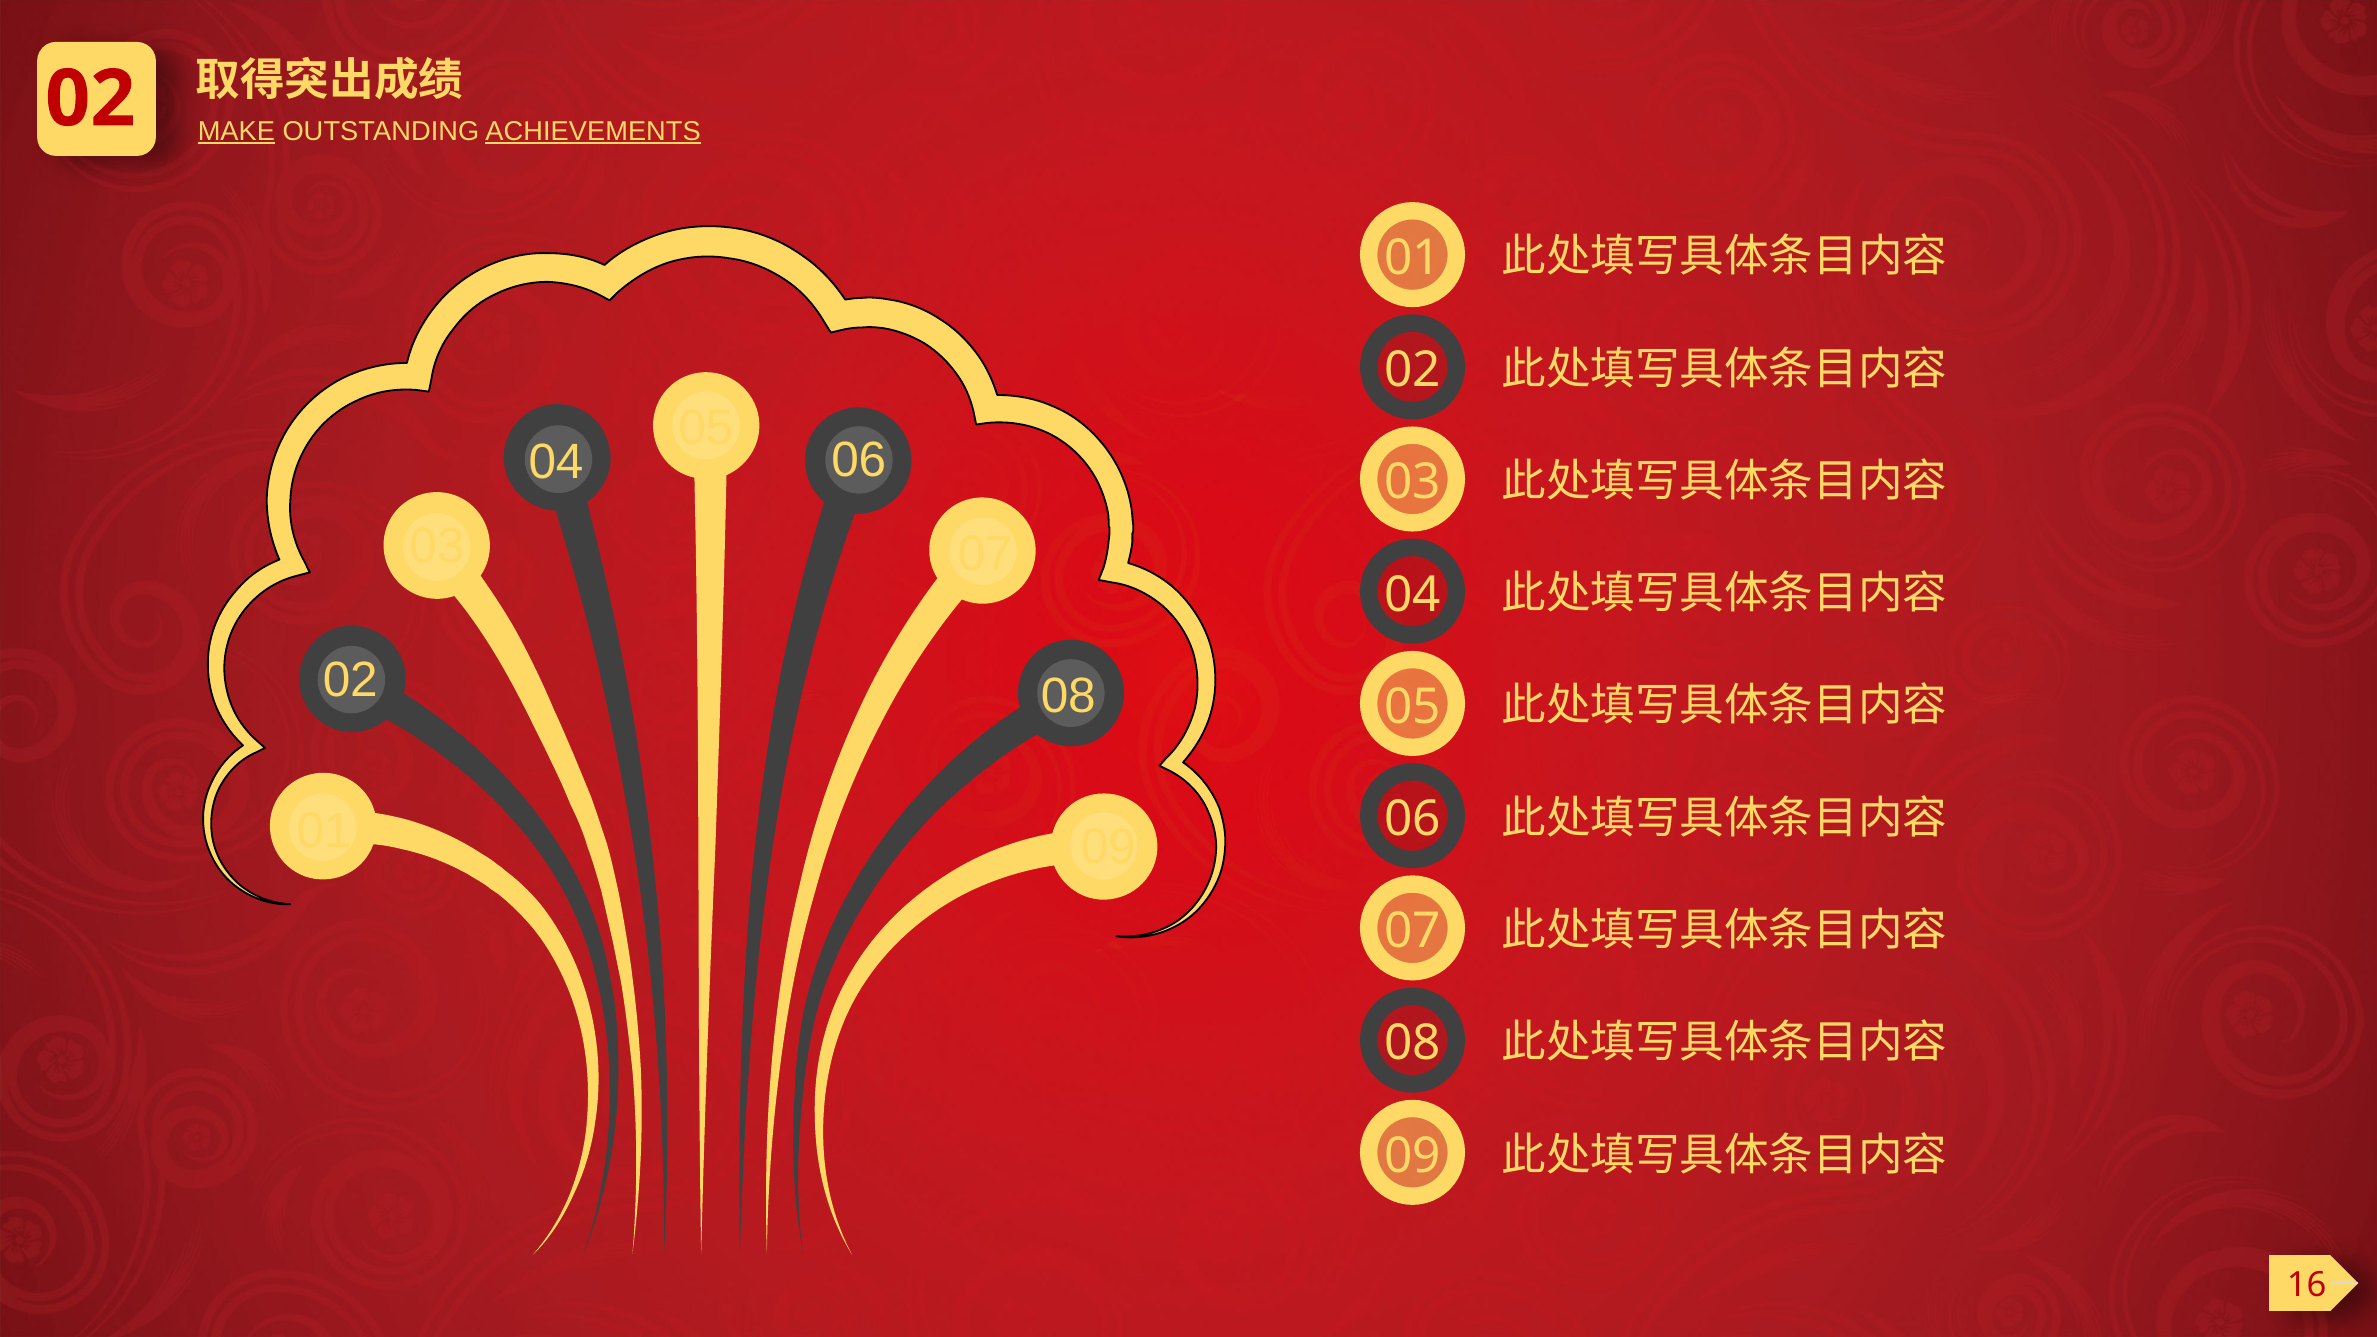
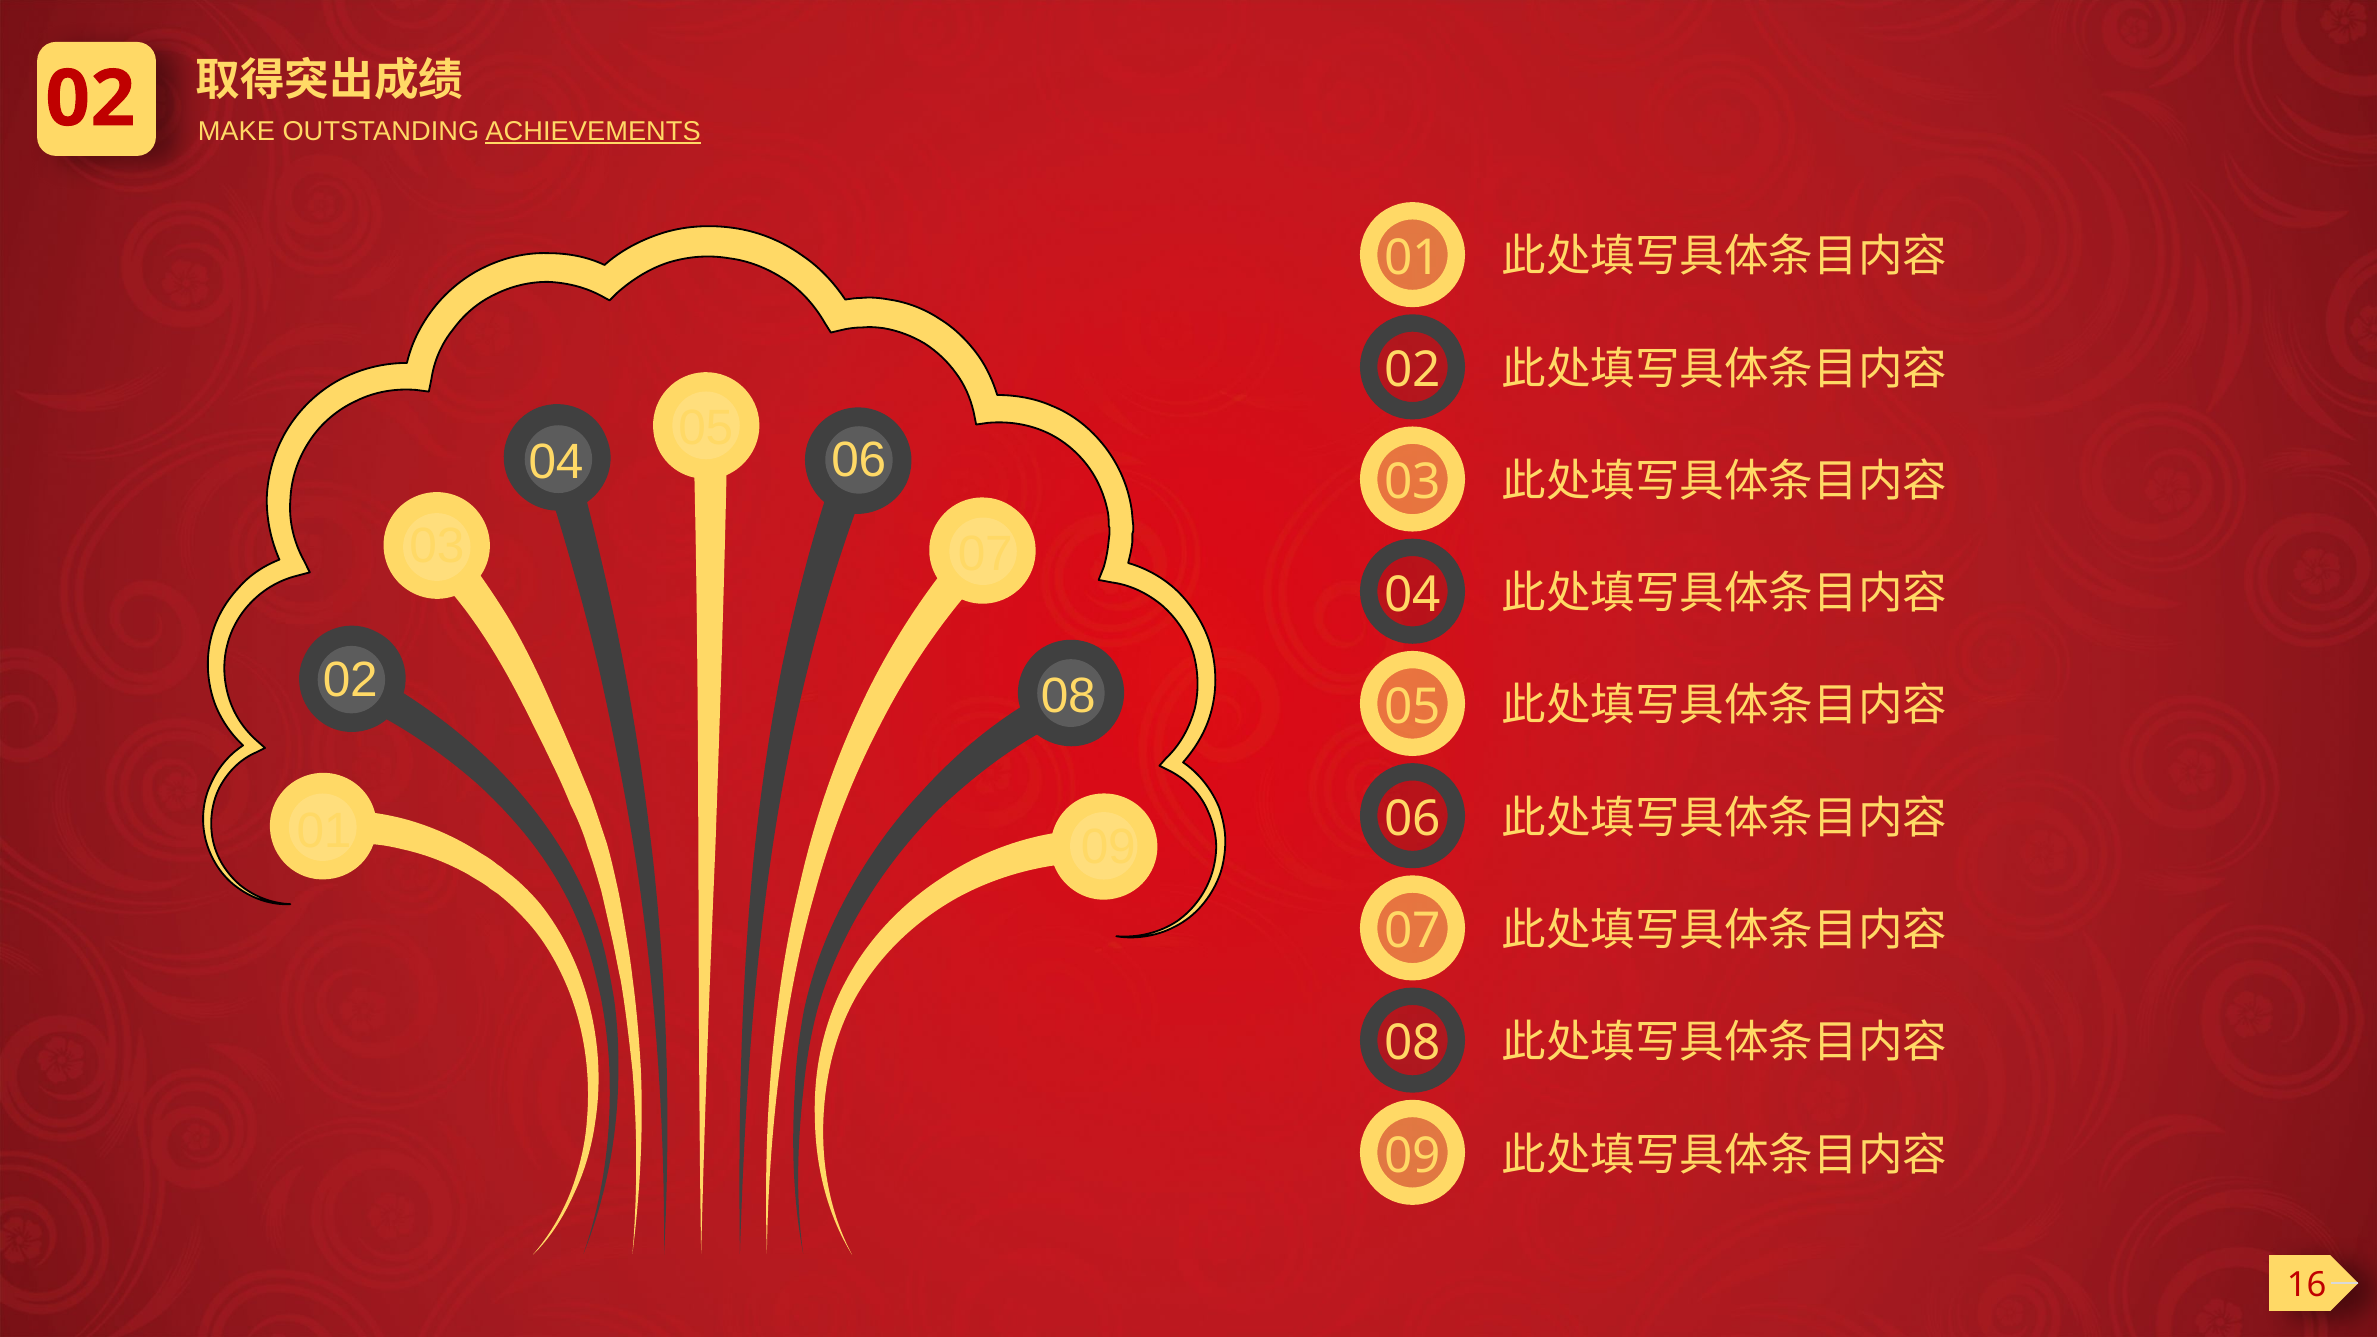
MAKE underline: present -> none (236, 131)
